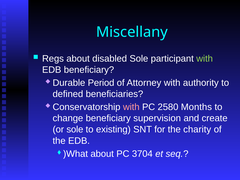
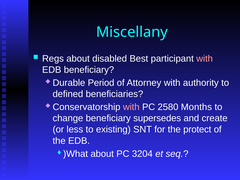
disabled Sole: Sole -> Best (139, 59)
with colour: light green -> pink (205, 59)
supervision: supervision -> supersedes (157, 118)
or sole: sole -> less (75, 130)
charity: charity -> protect (197, 130)
3704: 3704 -> 3204 (142, 154)
